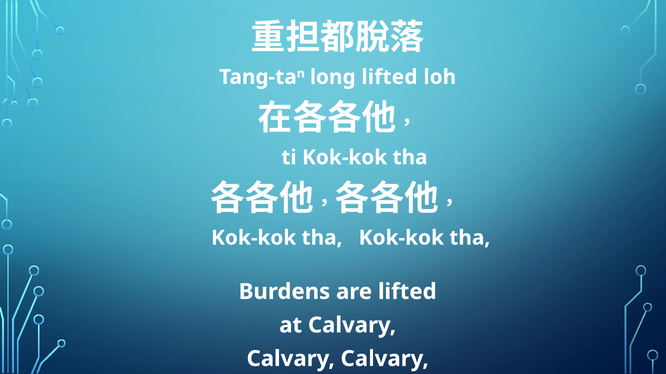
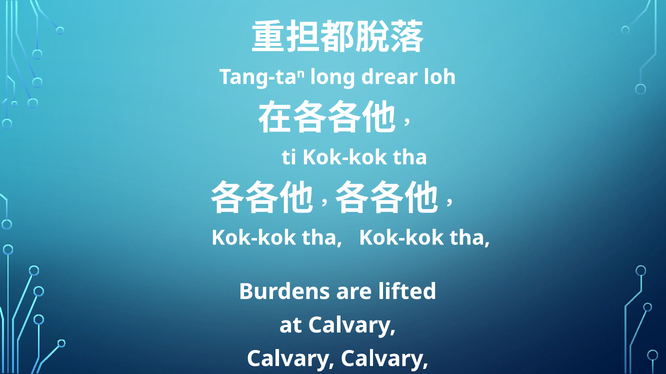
long lifted: lifted -> drear (390, 77)
